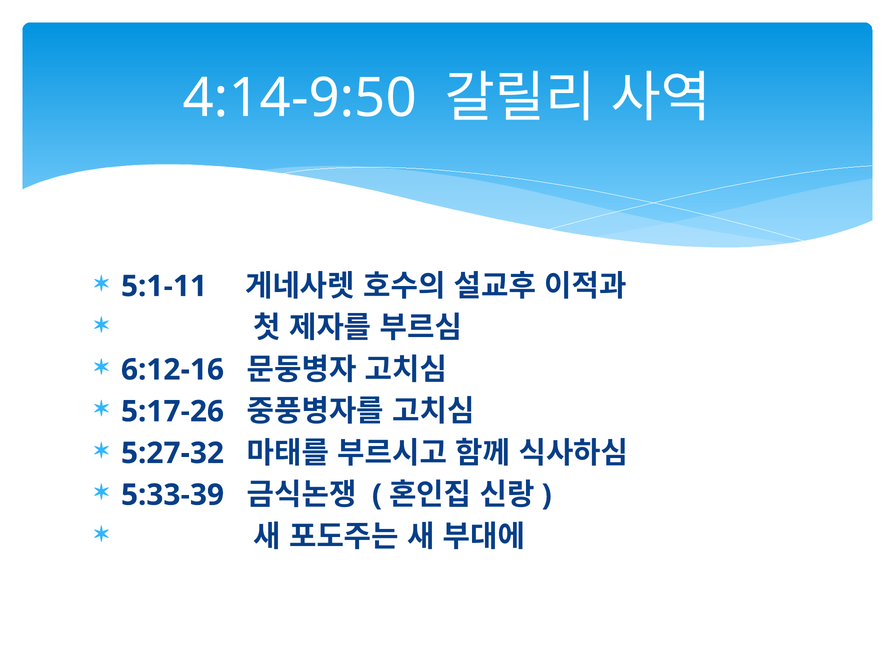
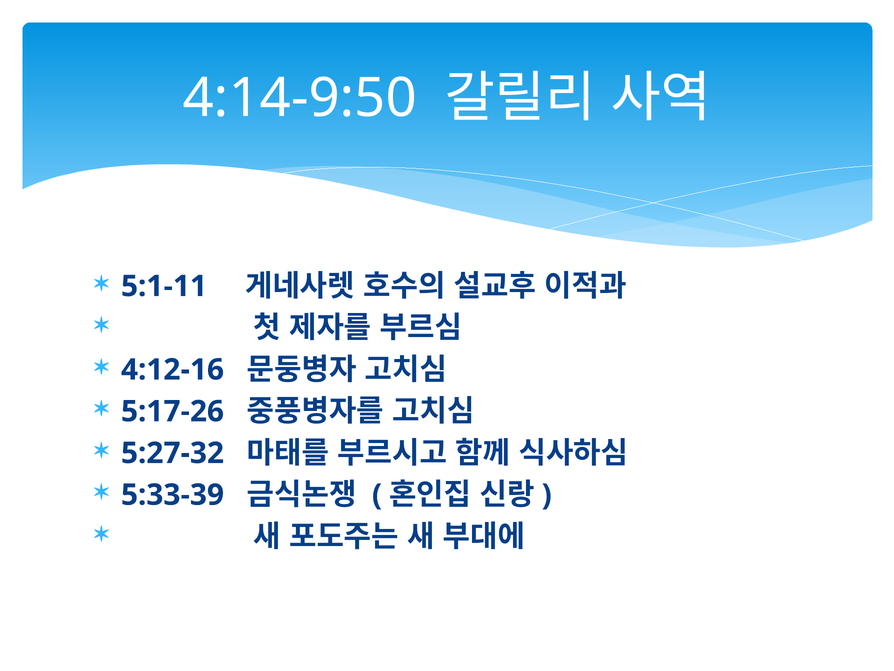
6:12-16: 6:12-16 -> 4:12-16 (173, 369)
